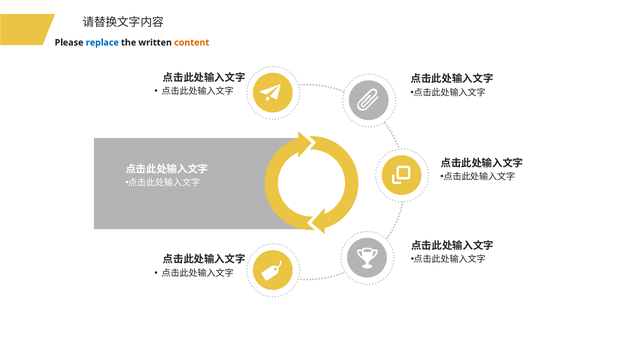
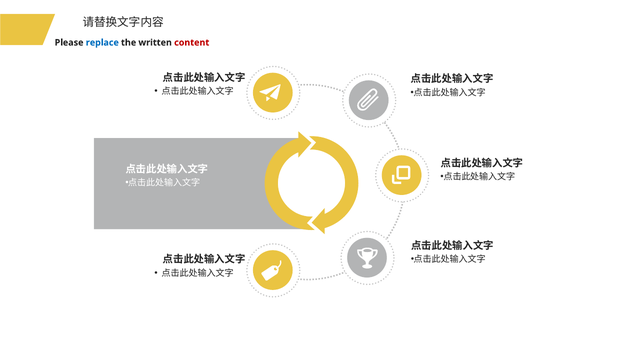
content colour: orange -> red (192, 43)
